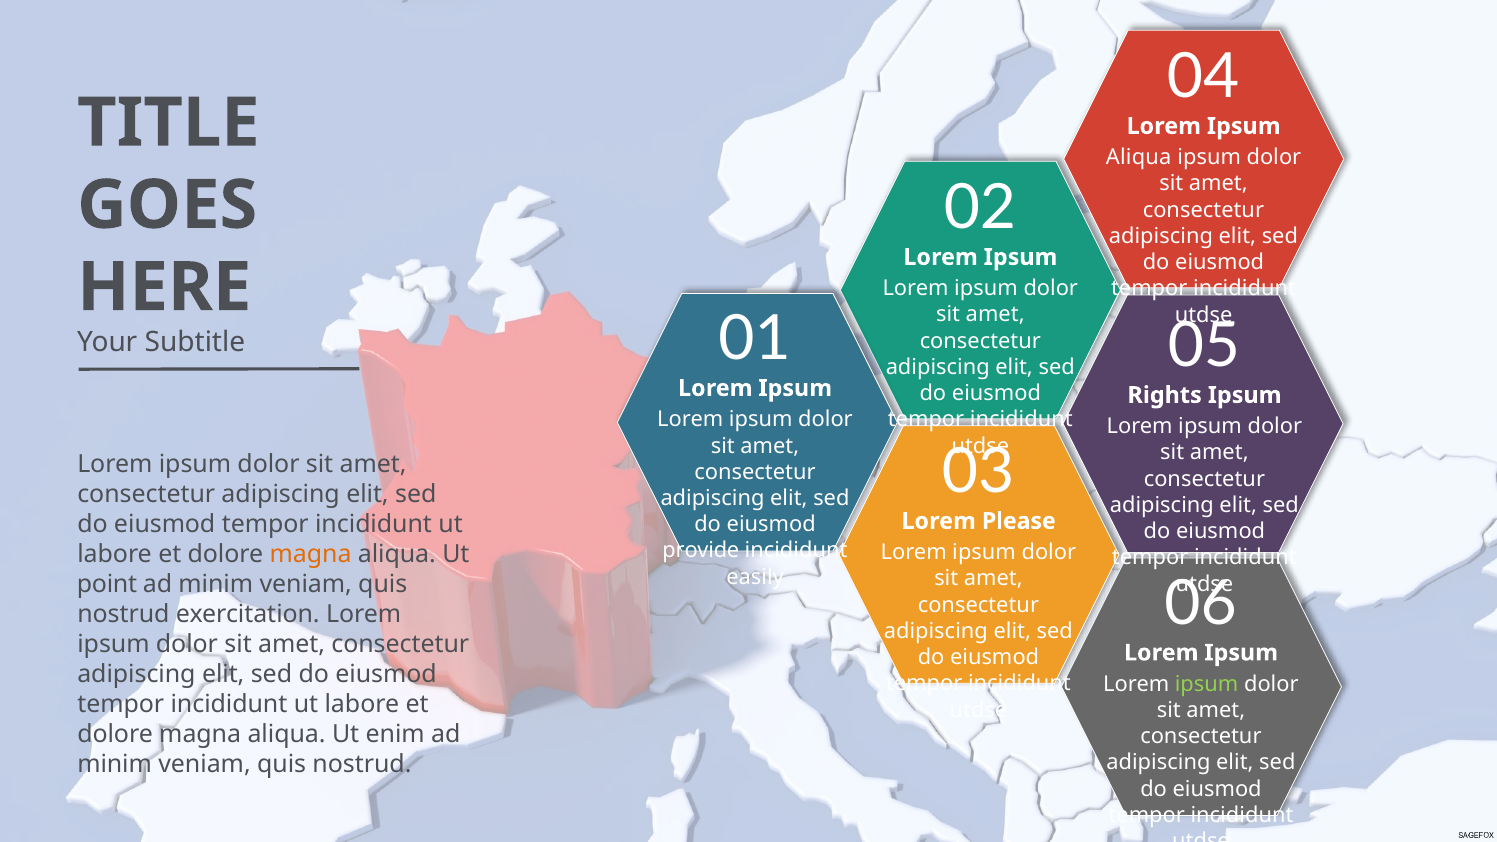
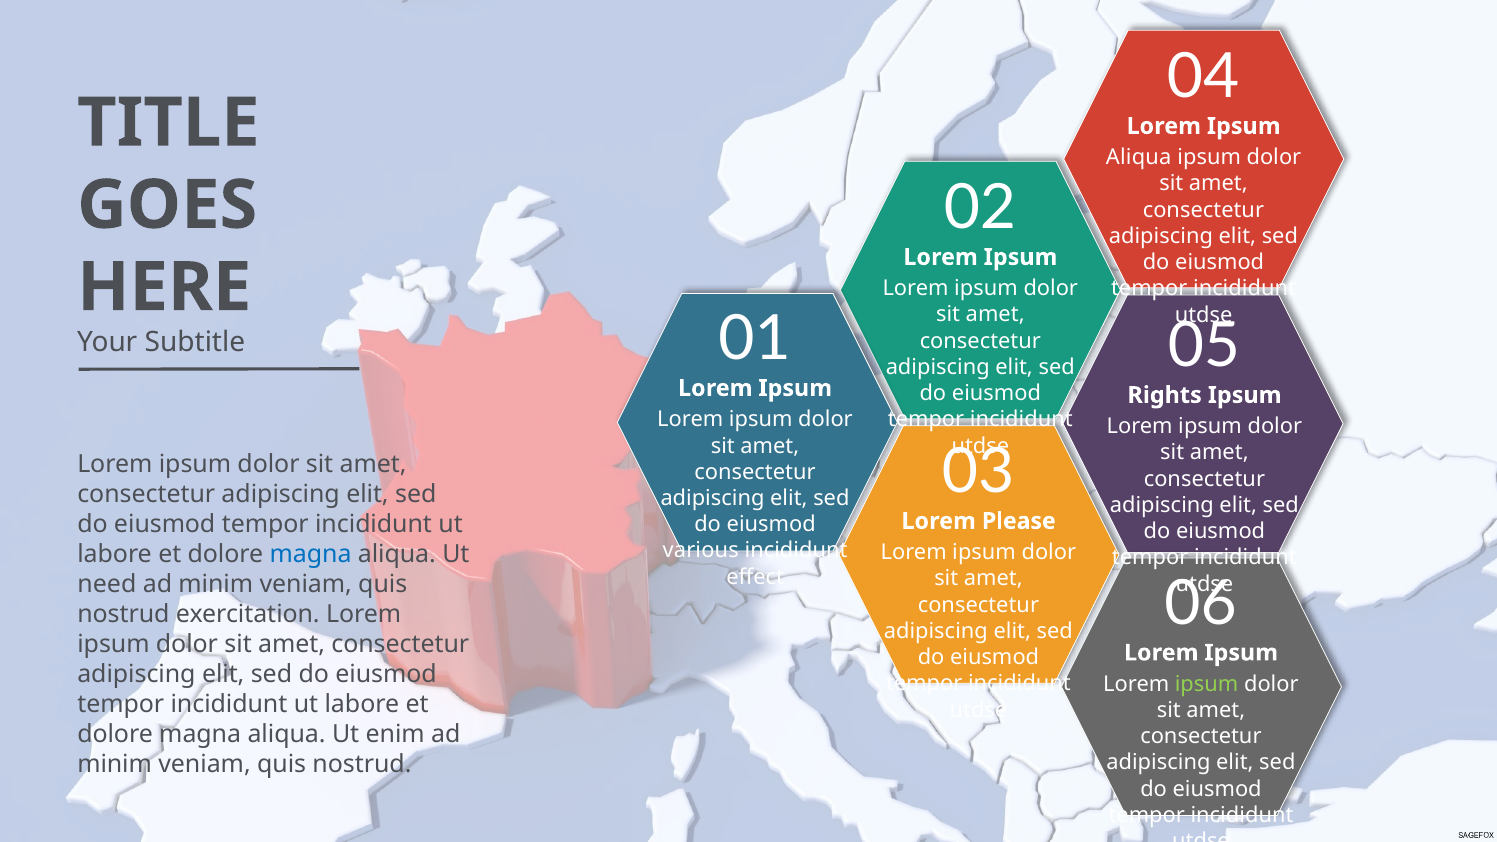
provide: provide -> various (701, 551)
magna colour: orange -> blue (311, 555)
easily: easily -> effect (755, 577)
point: point -> need (107, 584)
